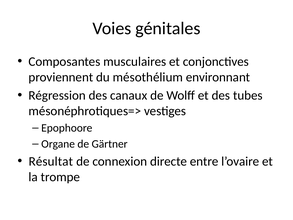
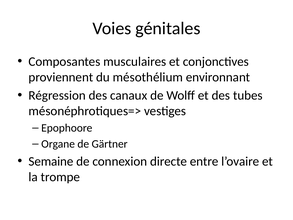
Résultat: Résultat -> Semaine (51, 161)
